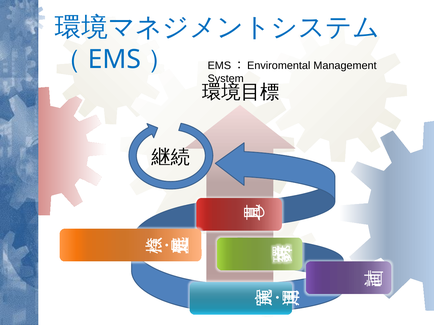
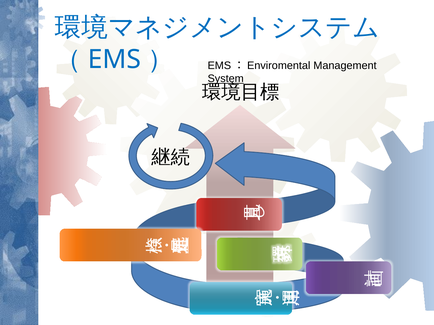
System underline: none -> present (226, 79)
